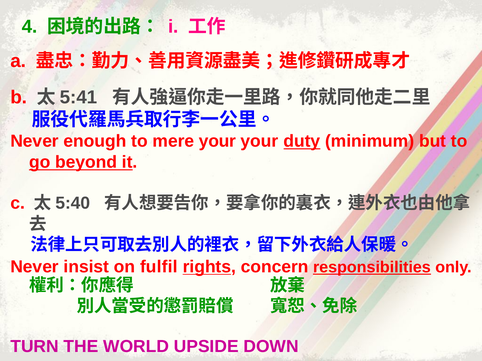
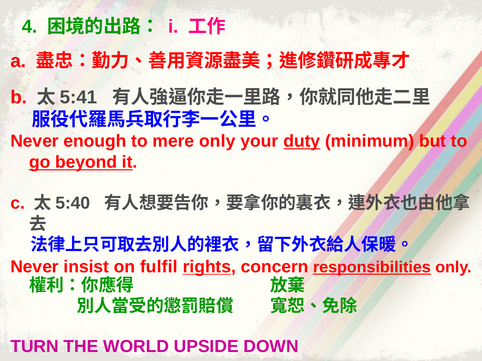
mere your: your -> only (217, 141)
